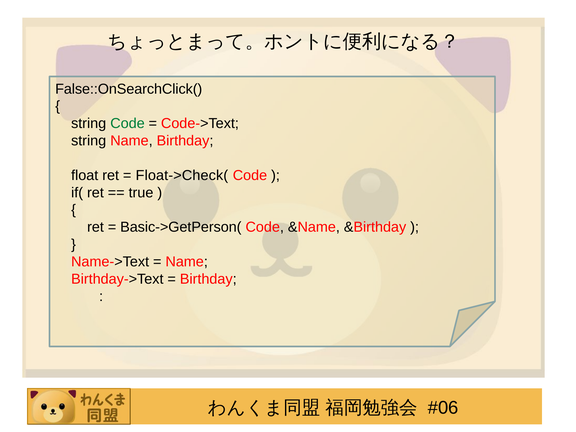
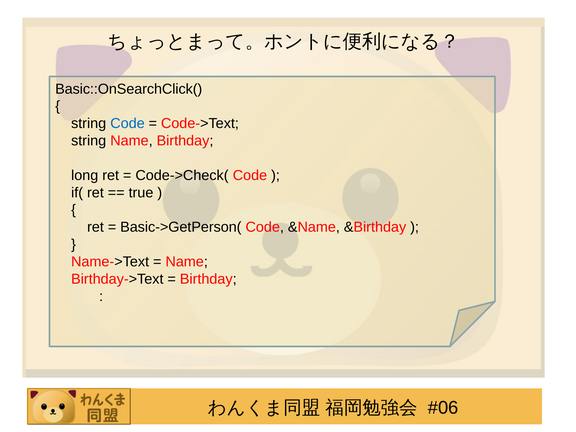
False::OnSearchClick(: False::OnSearchClick( -> Basic::OnSearchClick( (129, 89)
Code colour: green -> blue (127, 124)
float: float -> long (85, 175)
Float->Check(: Float->Check( -> Code->Check( (182, 175)
